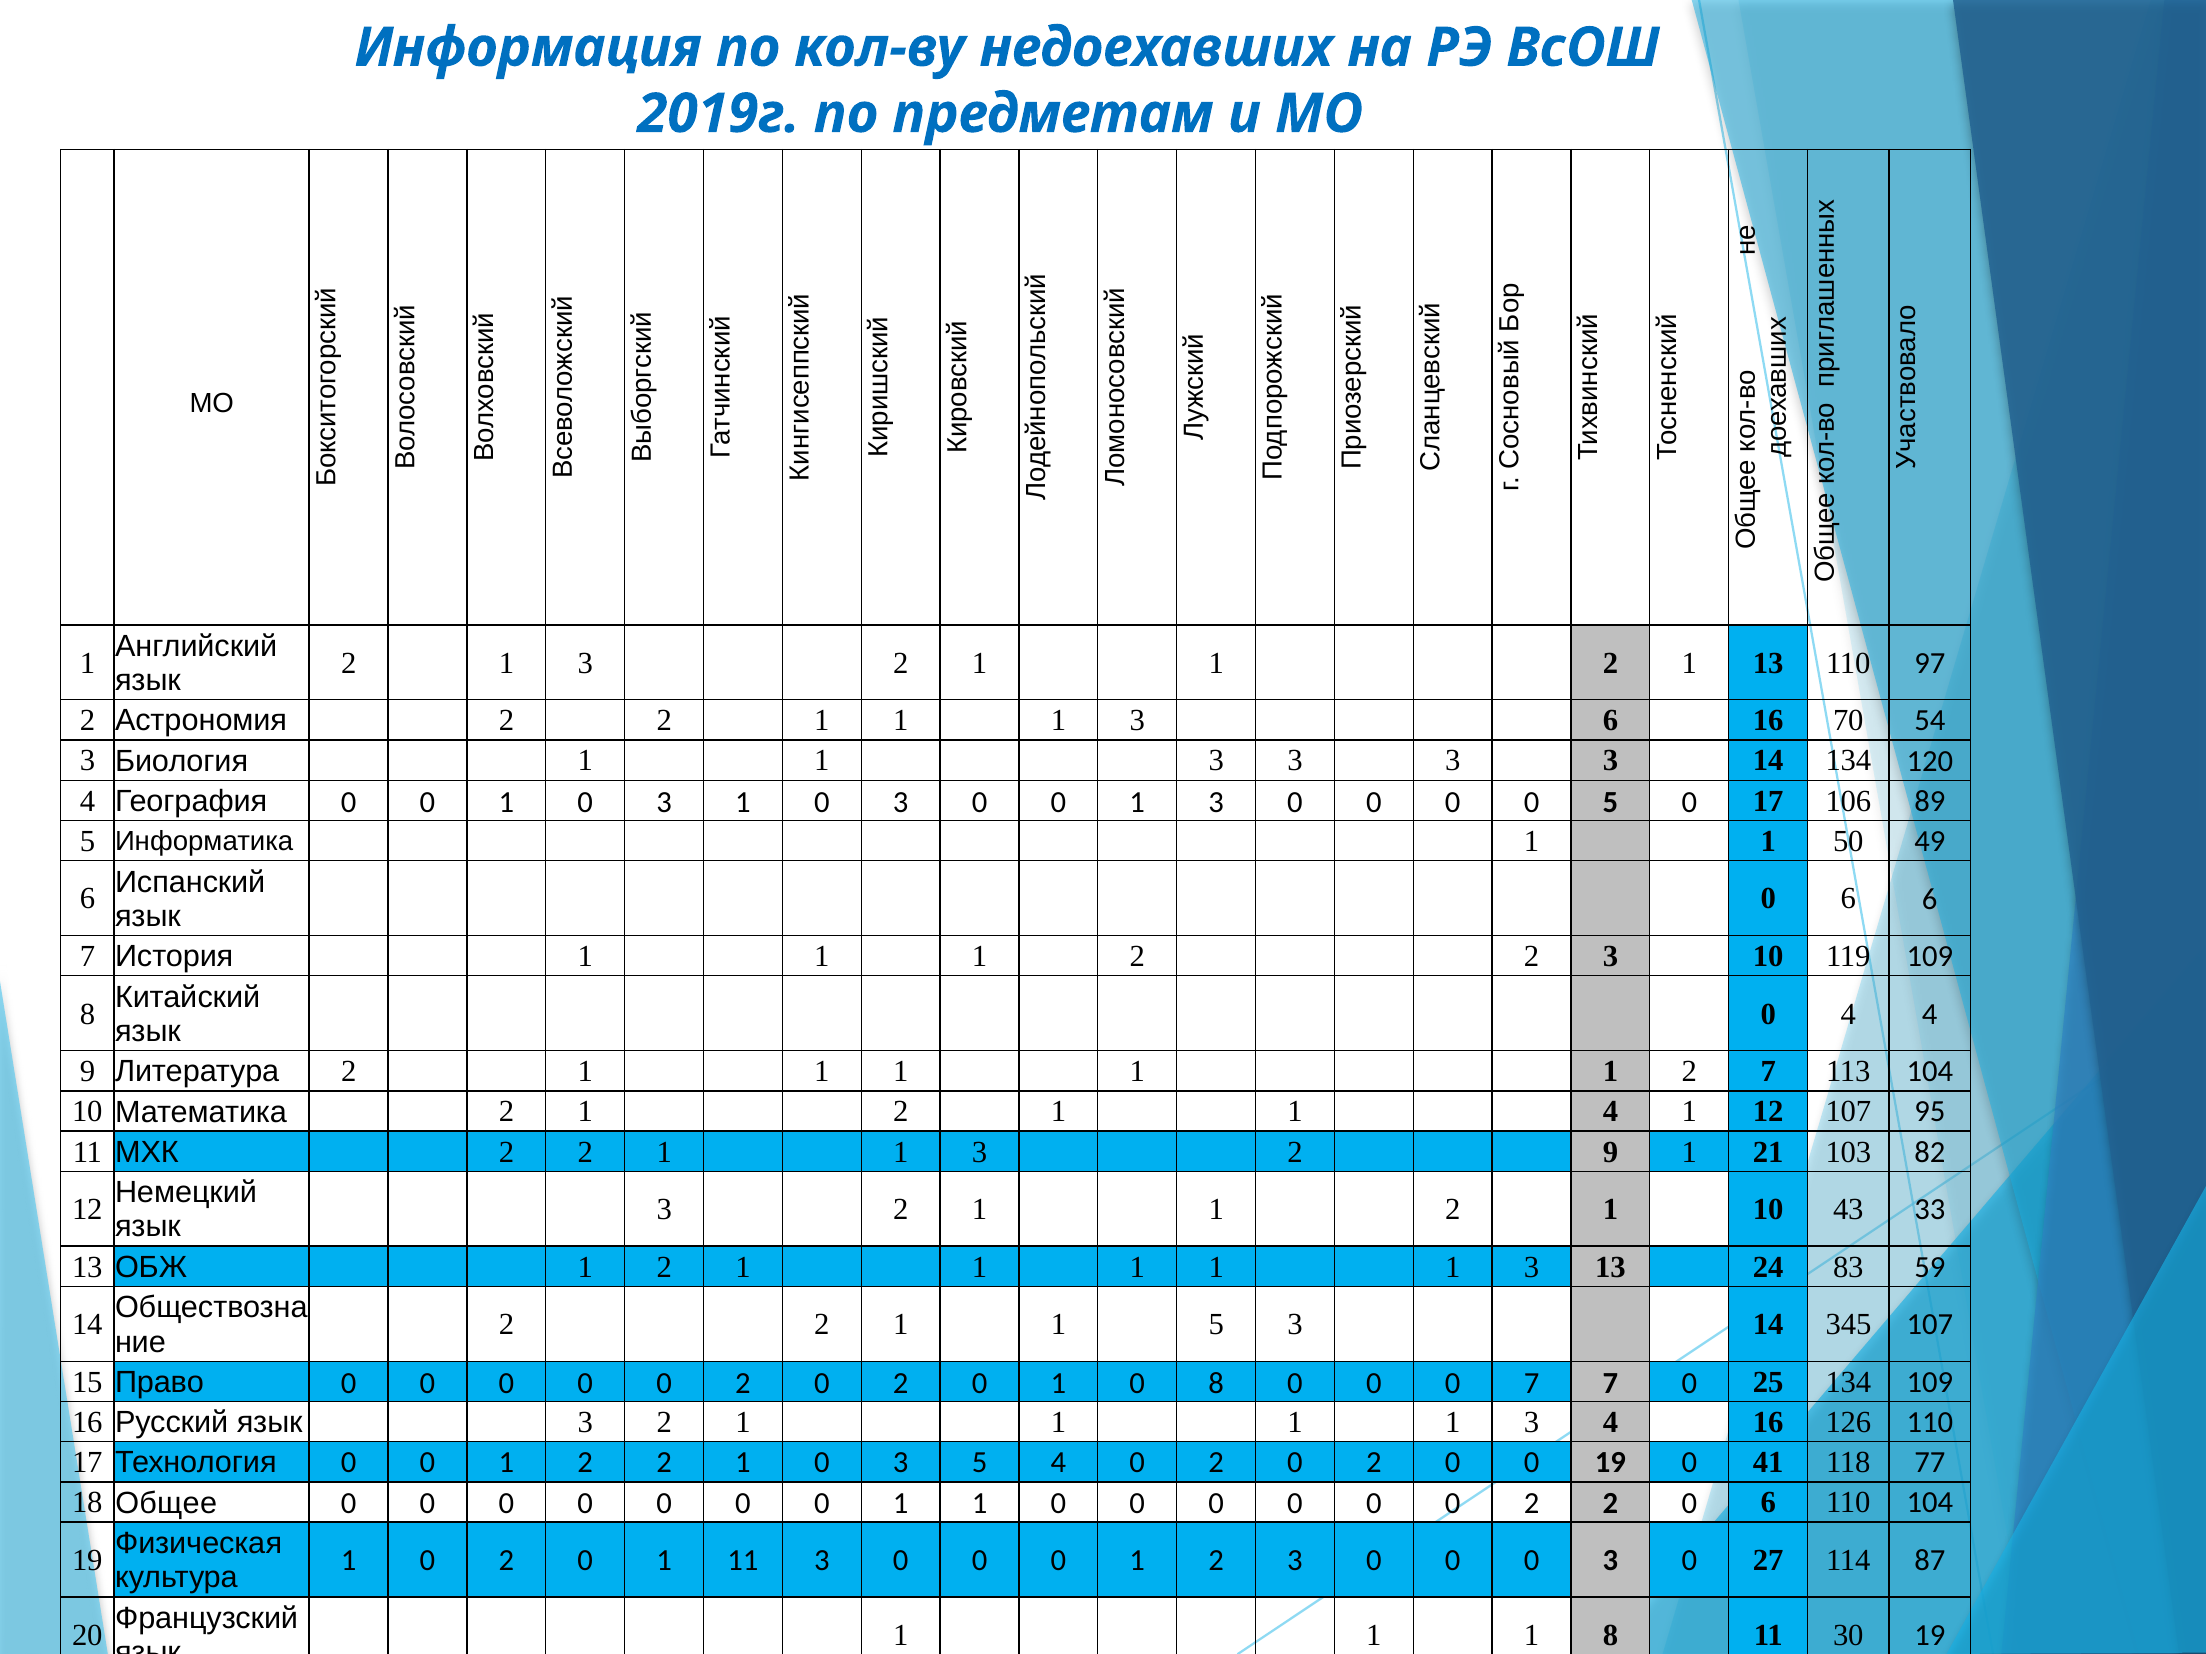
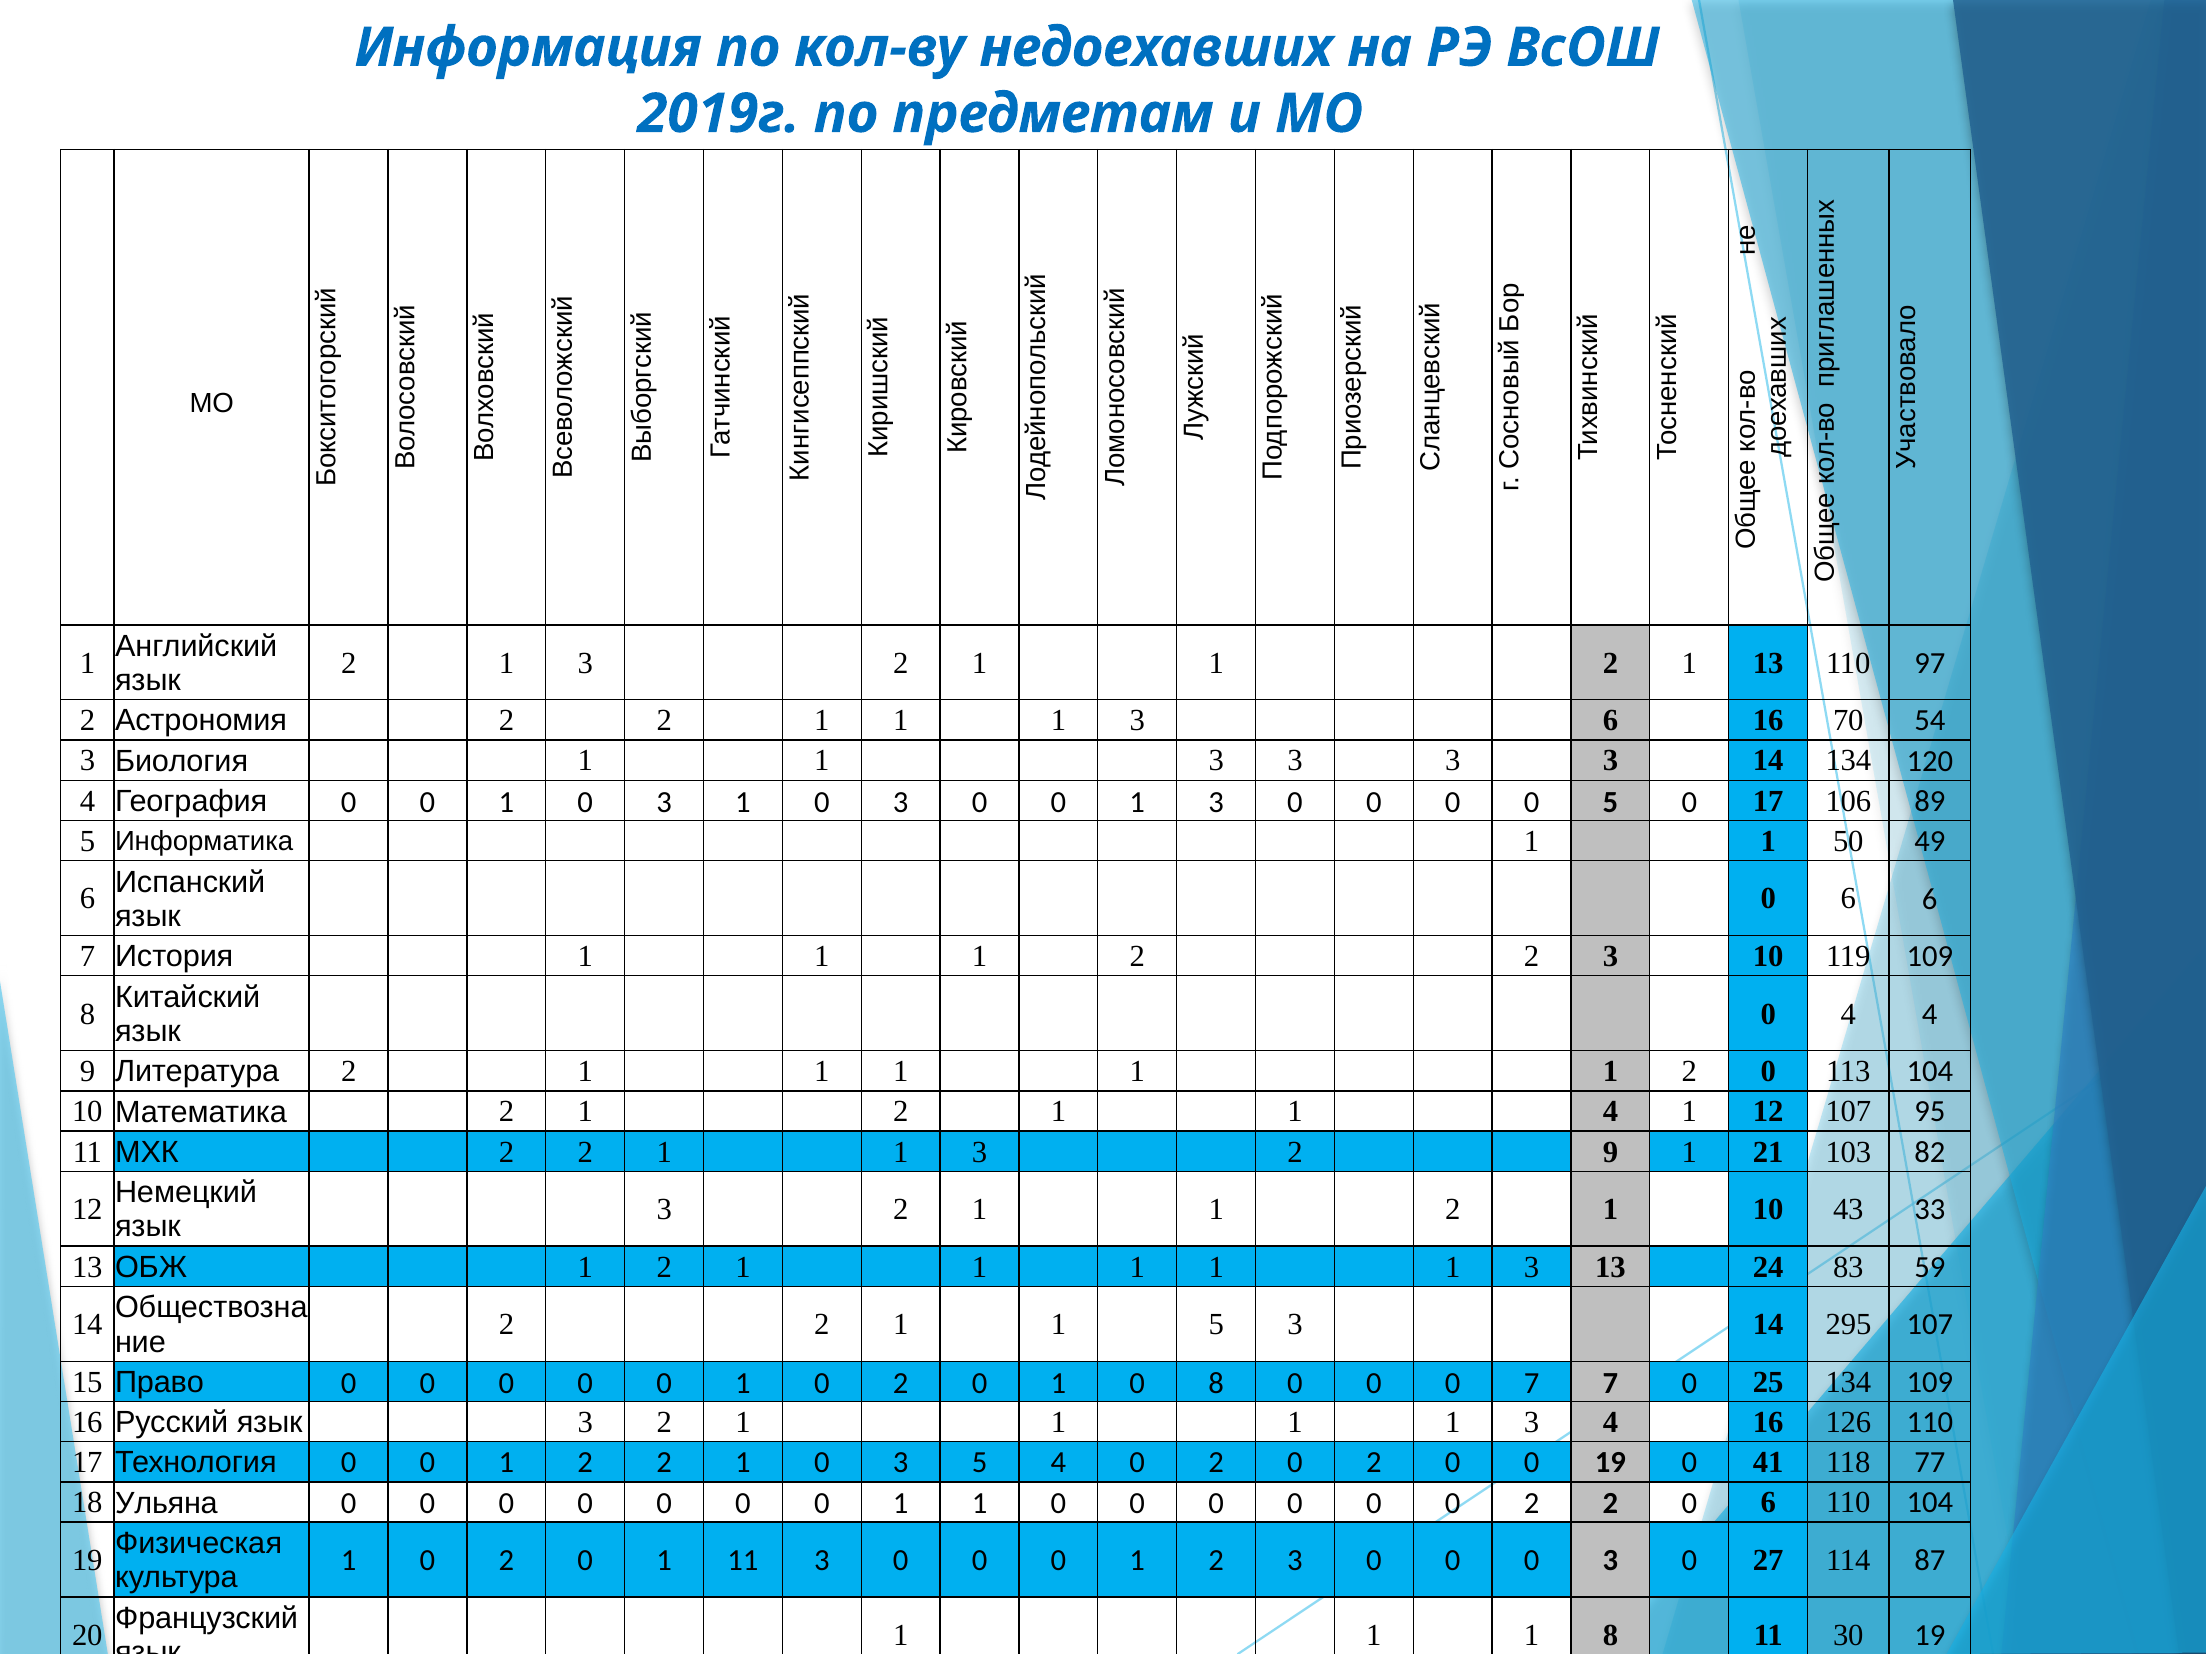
1 2 7: 7 -> 0 (1768, 1072)
345: 345 -> 295 (1848, 1325)
2: 2 -> 1 (743, 1384)
Общее: Общее -> Ульяна (166, 1503)
